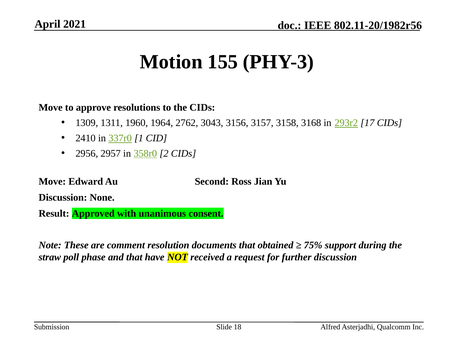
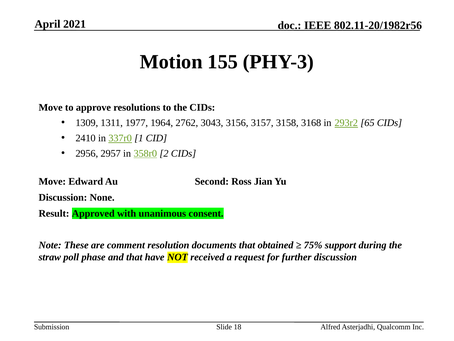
1960: 1960 -> 1977 (137, 123)
17: 17 -> 65 (367, 123)
